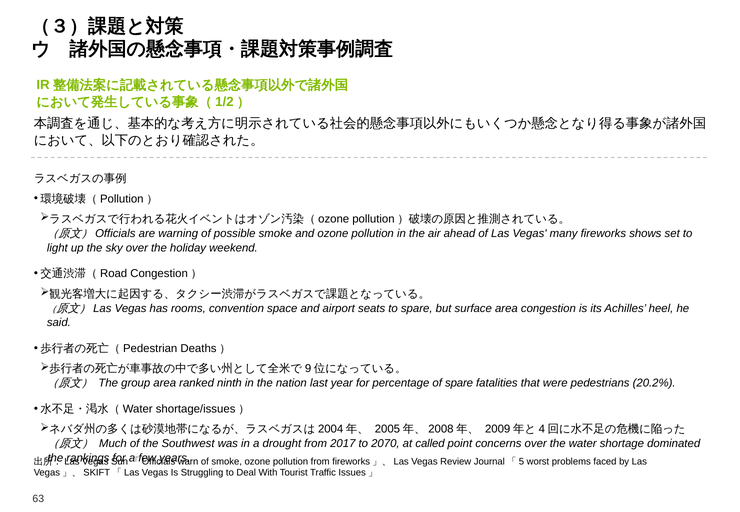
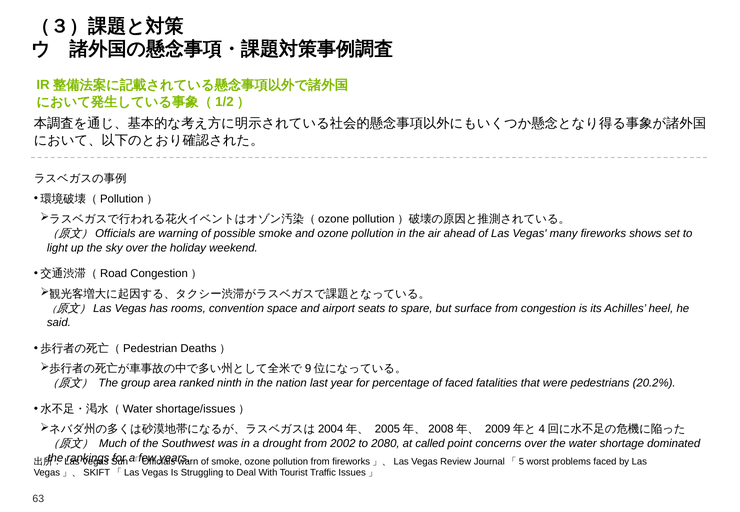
surface area: area -> from (506, 308)
of spare: spare -> faced (459, 383)
2017: 2017 -> 2002 (343, 444)
2070: 2070 -> 2080 (385, 444)
